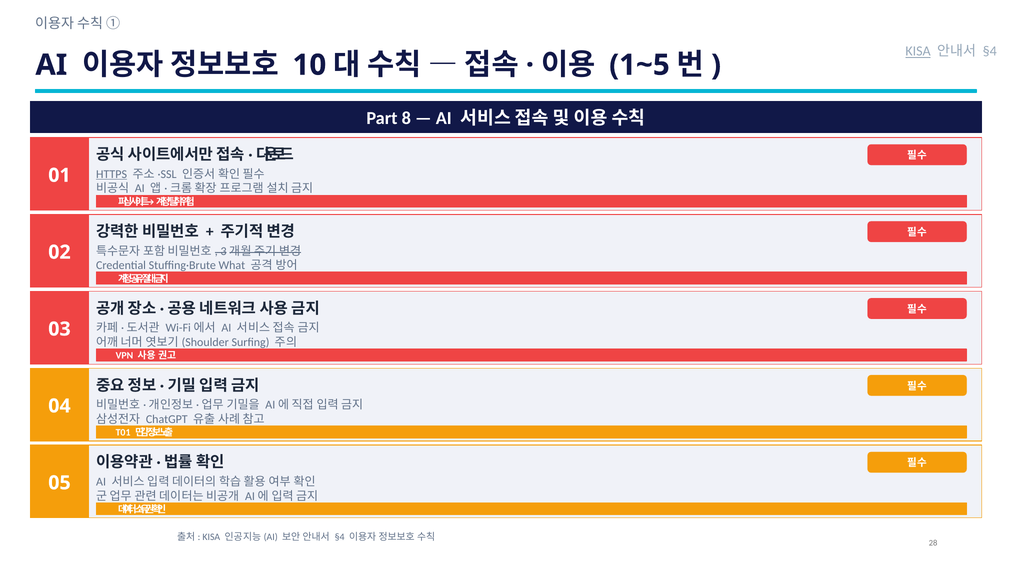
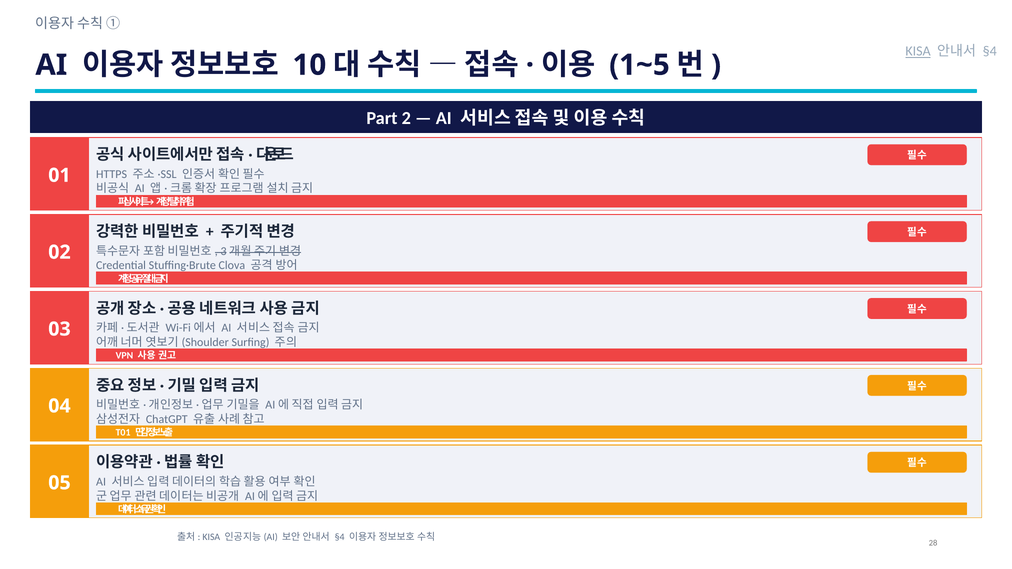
8: 8 -> 2 (406, 118)
HTTPS underline: present -> none (112, 174)
What: What -> Clova (232, 266)
